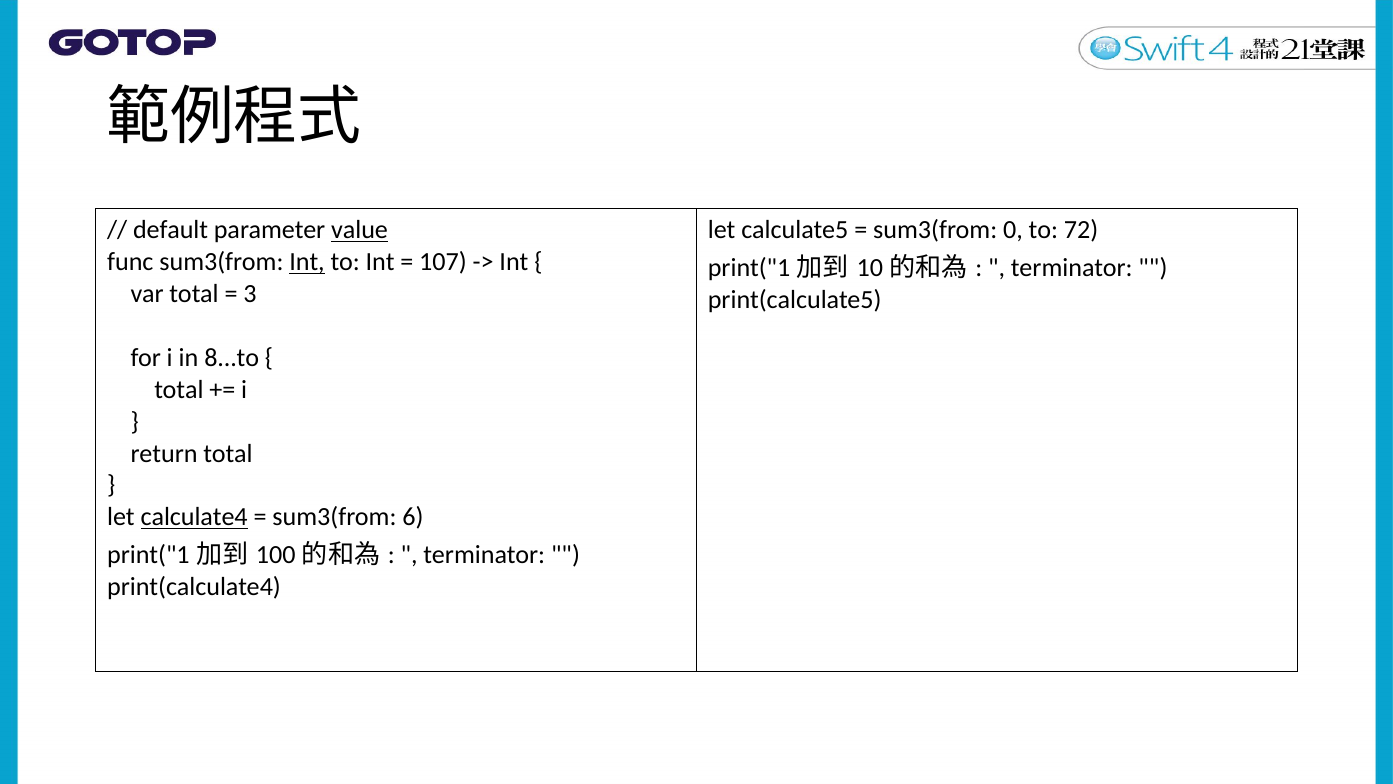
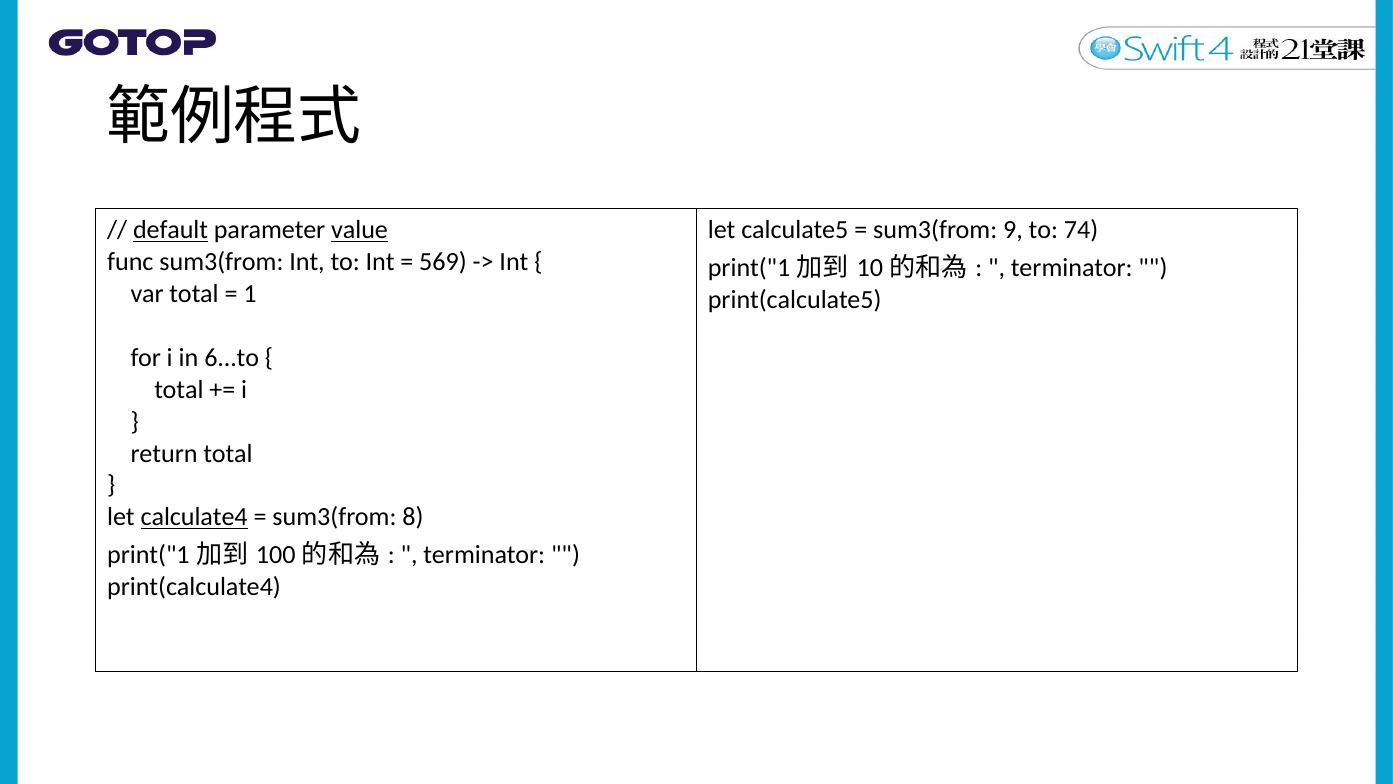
default underline: none -> present (171, 230)
0: 0 -> 9 (1013, 230)
72: 72 -> 74 (1081, 230)
Int underline: present -> none (307, 262)
107: 107 -> 569 (443, 262)
3: 3 -> 1 (250, 294)
8...to: 8...to -> 6...to (232, 358)
6: 6 -> 8 (413, 517)
